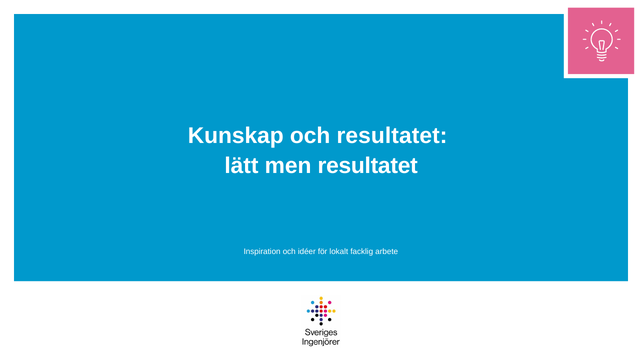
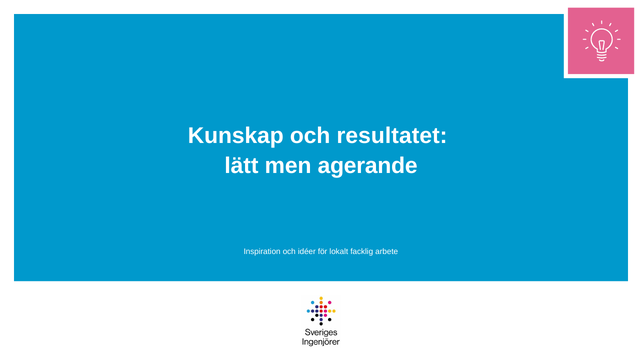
men resultatet: resultatet -> agerande (368, 166)
